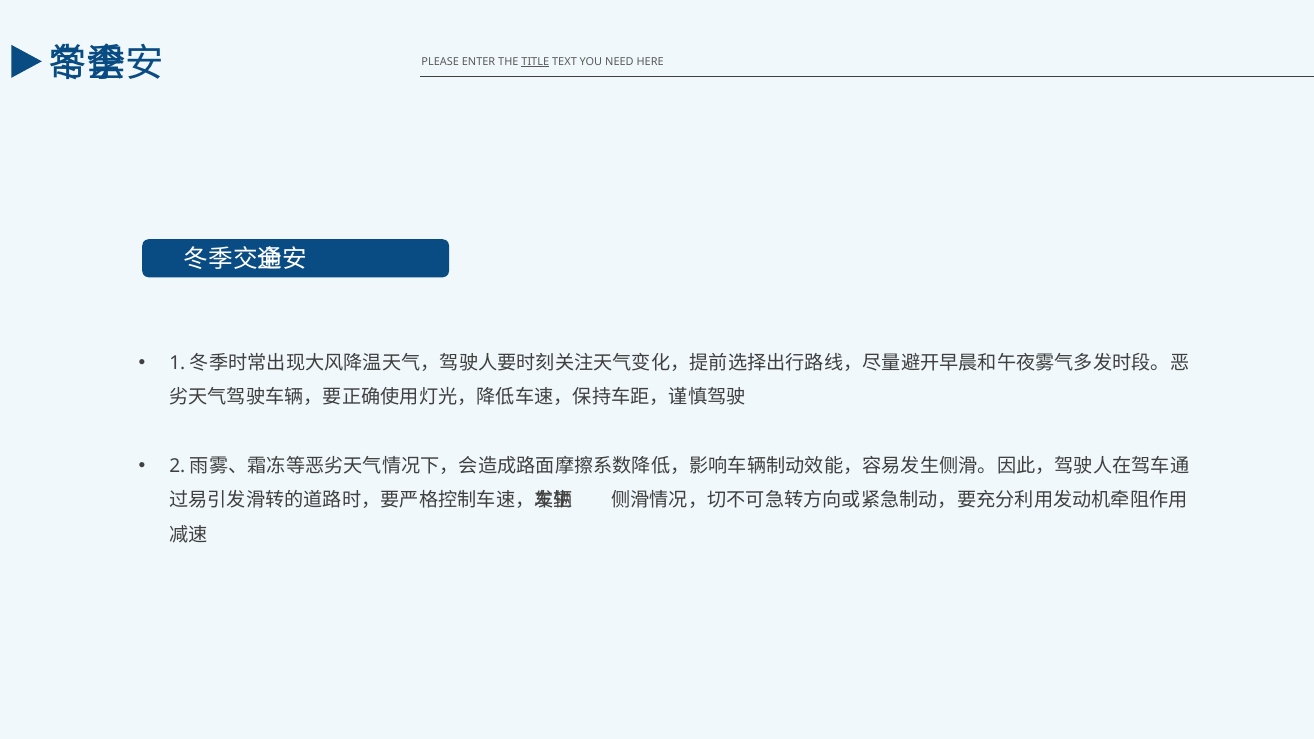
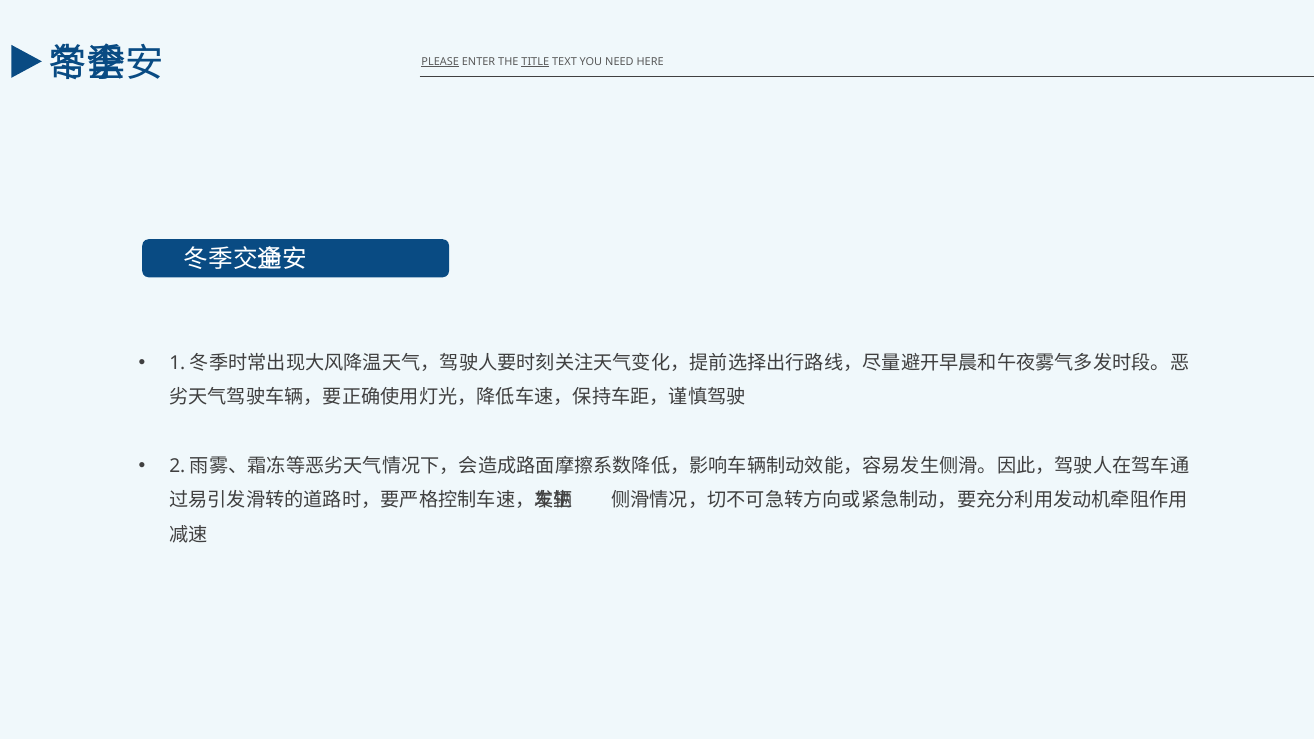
PLEASE underline: none -> present (440, 62)
